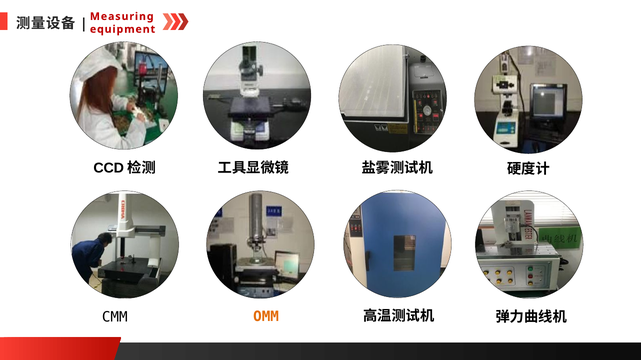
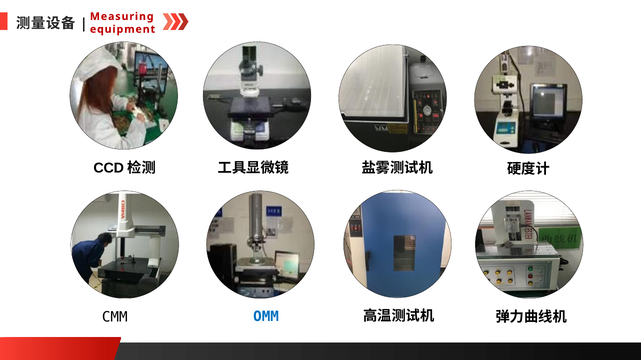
OMM colour: orange -> blue (266, 317)
